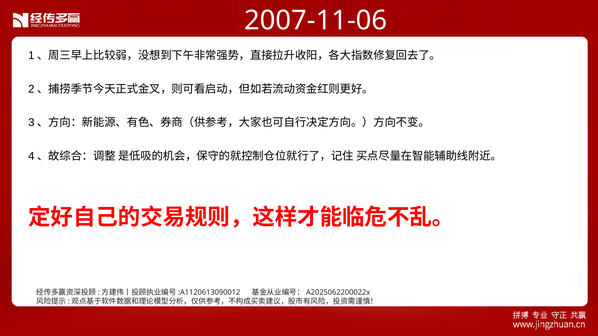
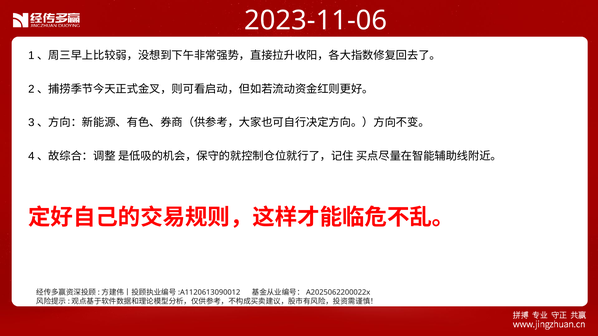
2007-11-06: 2007-11-06 -> 2023-11-06 (316, 21)
